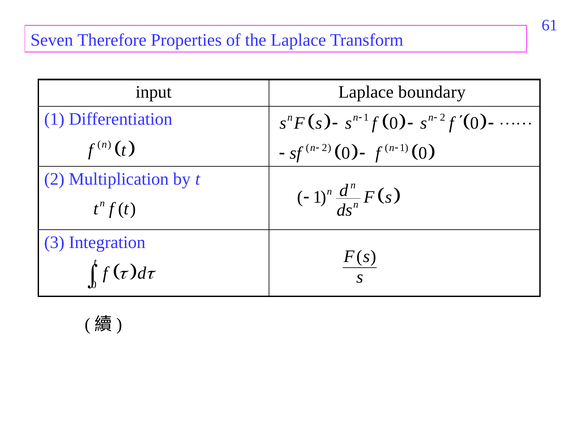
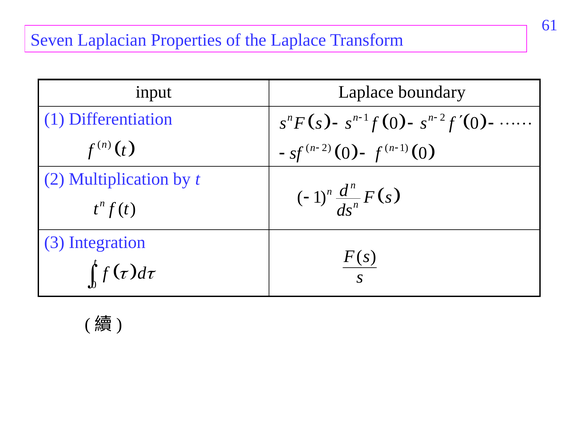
Therefore: Therefore -> Laplacian (112, 40)
